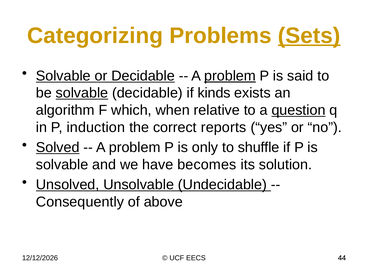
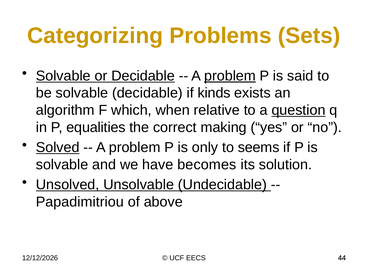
Sets underline: present -> none (309, 36)
solvable underline: present -> none (82, 93)
induction: induction -> equalities (96, 127)
reports: reports -> making (224, 127)
shuffle: shuffle -> seems (259, 147)
Consequently: Consequently -> Papadimitriou (80, 202)
